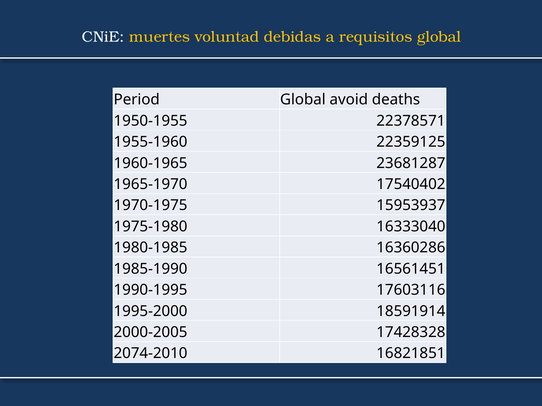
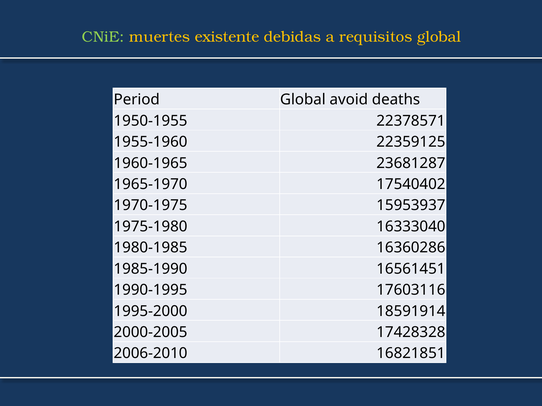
CNiE colour: white -> light green (103, 37)
voluntad: voluntad -> existente (227, 37)
2074-2010: 2074-2010 -> 2006-2010 (151, 354)
